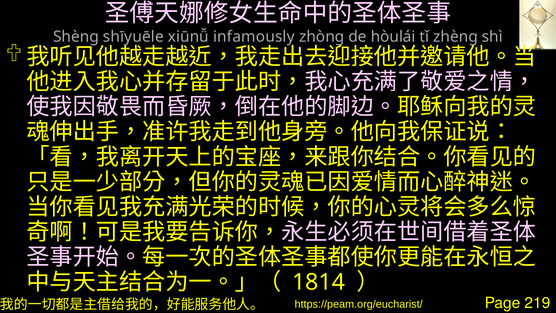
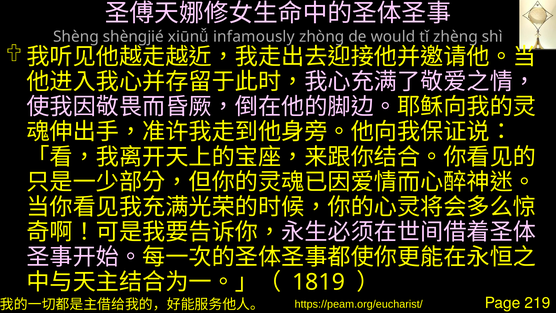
shīyuēle: shīyuēle -> shèngjié (133, 37)
hòulái: hòulái -> would (393, 37)
1814: 1814 -> 1819 (319, 282)
